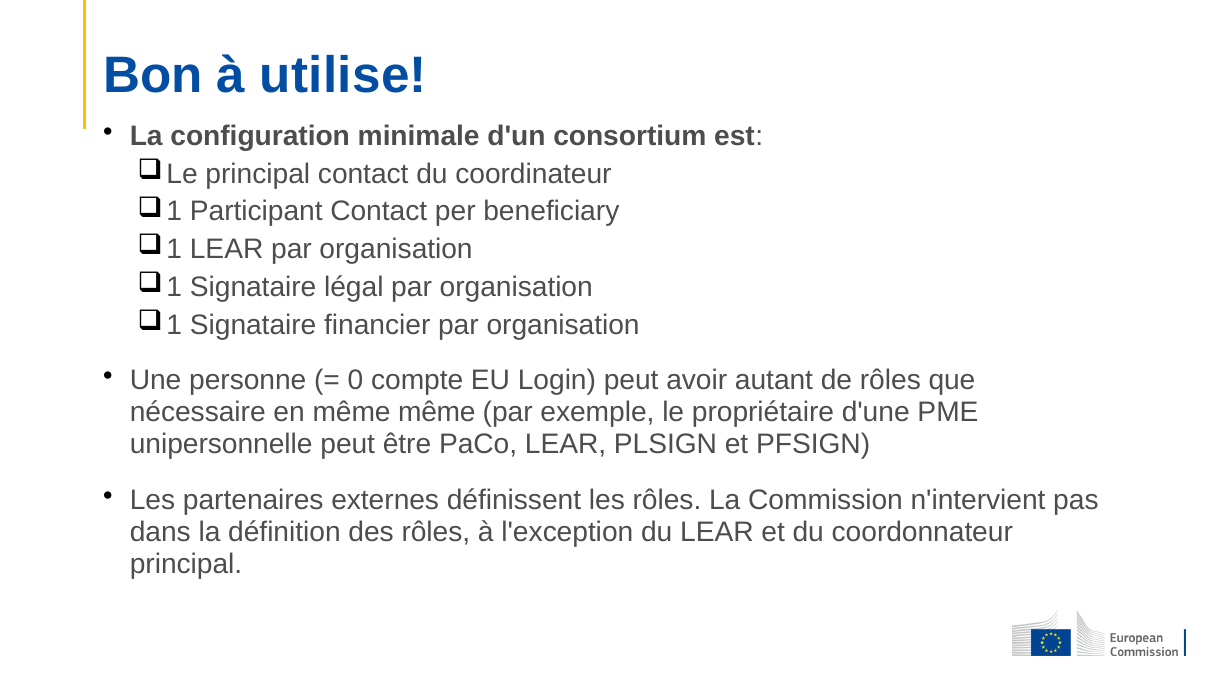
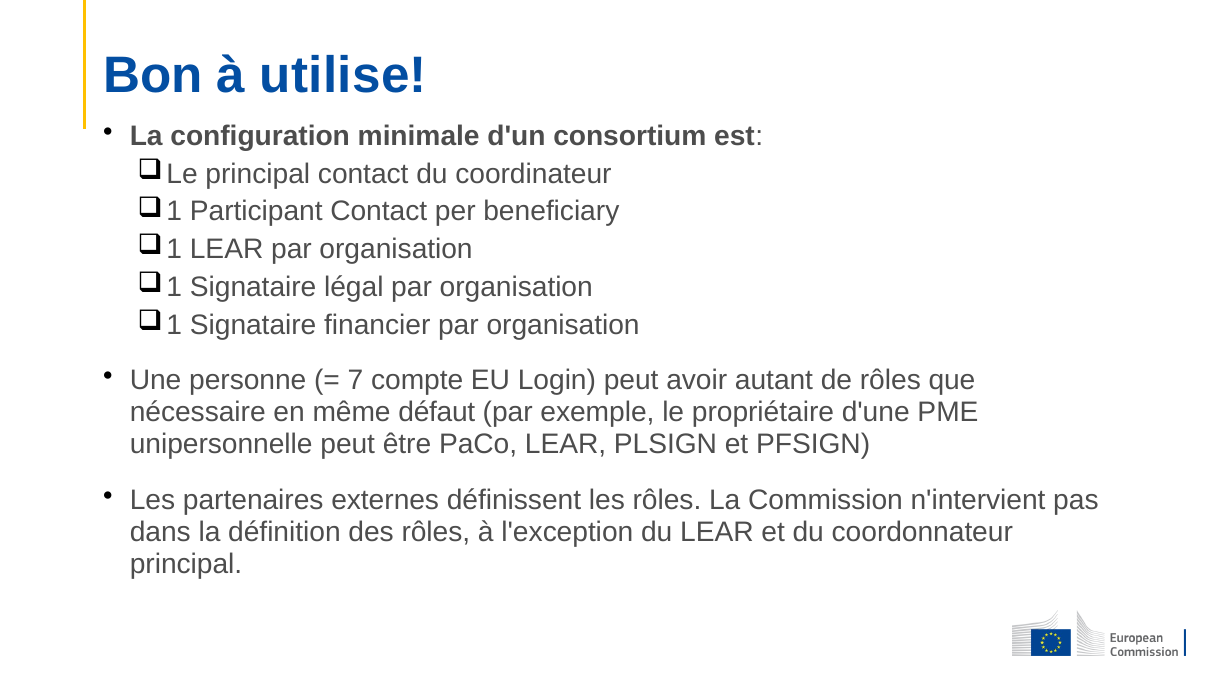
0: 0 -> 7 (356, 380)
même même: même -> défaut (437, 412)
